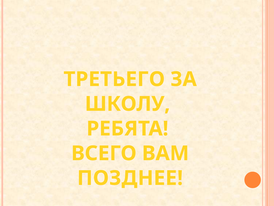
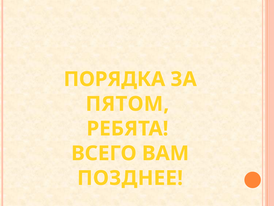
ТРЕТЬЕГО: ТРЕТЬЕГО -> ПОРЯДКА (114, 79)
ШКОЛУ: ШКОЛУ -> ПЯТОМ (127, 104)
